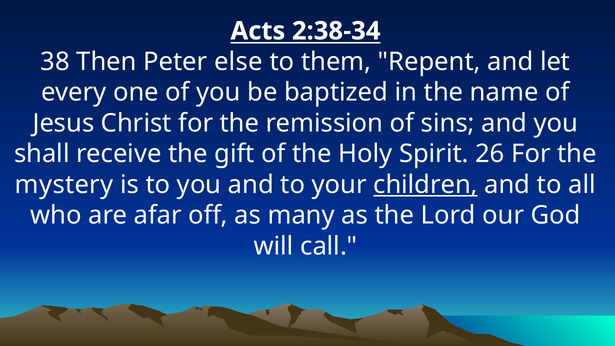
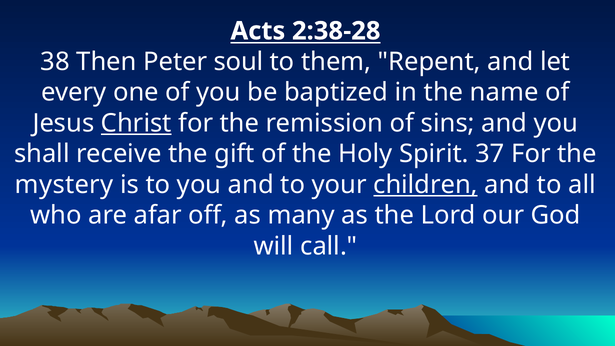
2:38-34: 2:38-34 -> 2:38-28 (336, 31)
else: else -> soul (239, 62)
Christ underline: none -> present (136, 123)
26: 26 -> 37 (490, 154)
